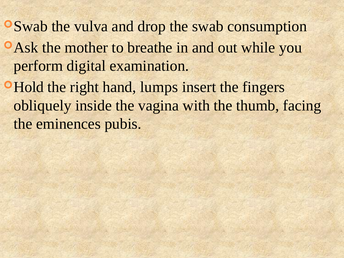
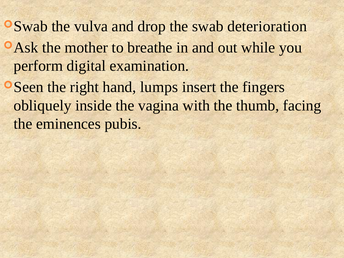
consumption: consumption -> deterioration (267, 26)
Hold: Hold -> Seen (29, 87)
